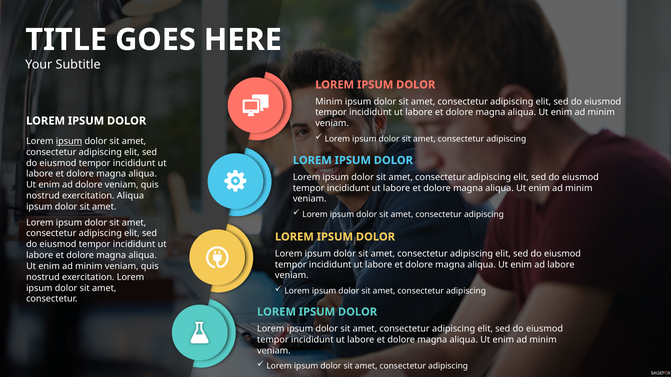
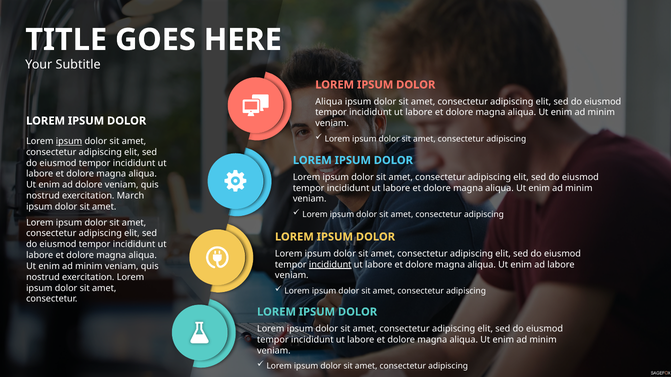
Minim: Minim -> Aliqua (329, 102)
exercitation Aliqua: Aliqua -> March (130, 196)
incididunt underline: none -> present (330, 265)
